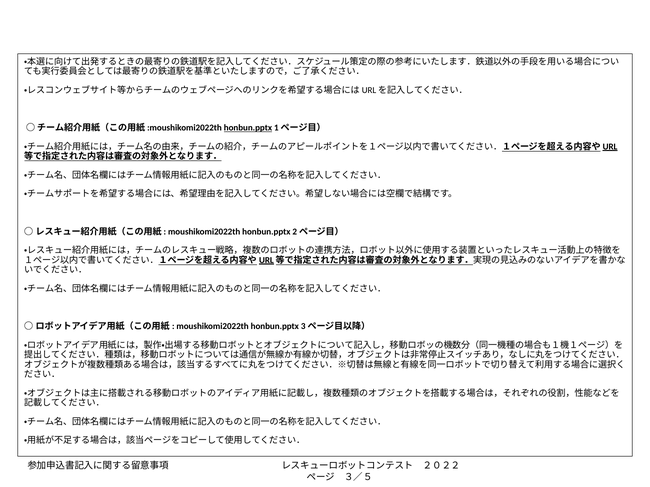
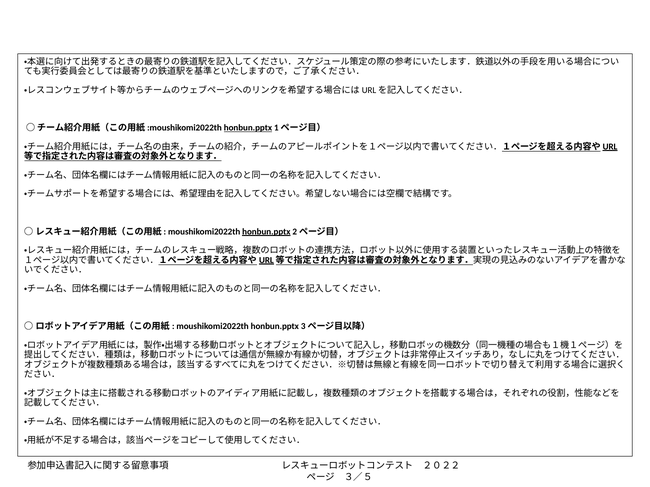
honbun.pptx underline: none -> present (266, 232)
